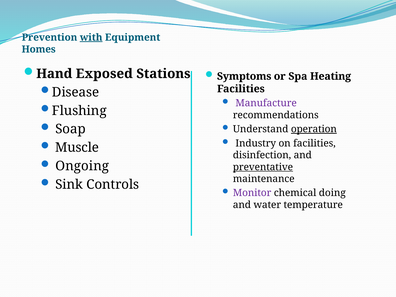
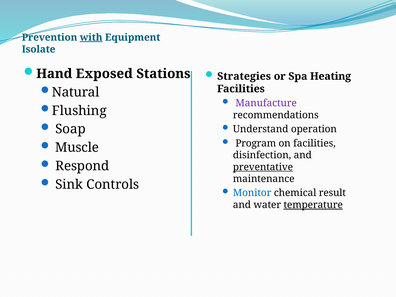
Homes: Homes -> Isolate (39, 49)
Symptoms: Symptoms -> Strategies (244, 76)
Disease: Disease -> Natural (76, 92)
operation underline: present -> none (314, 129)
Industry: Industry -> Program (256, 143)
Ongoing: Ongoing -> Respond (82, 166)
Monitor colour: purple -> blue (252, 193)
doing: doing -> result (332, 193)
temperature underline: none -> present (313, 205)
